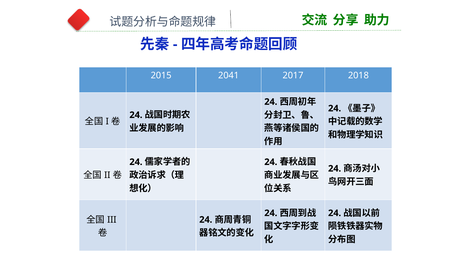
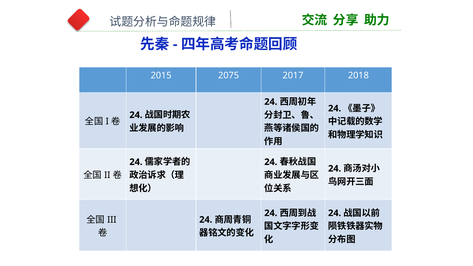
2041: 2041 -> 2075 (229, 75)
